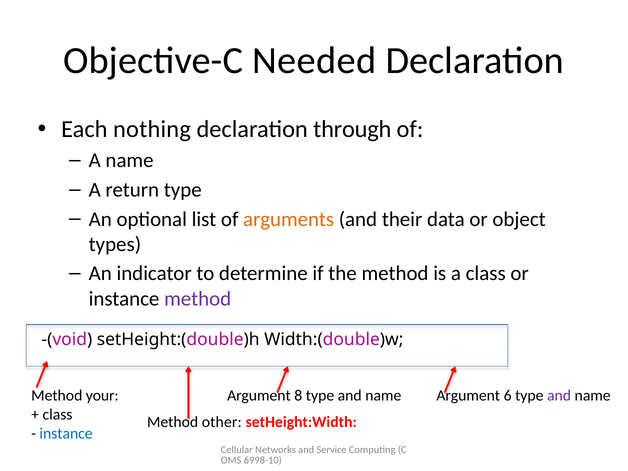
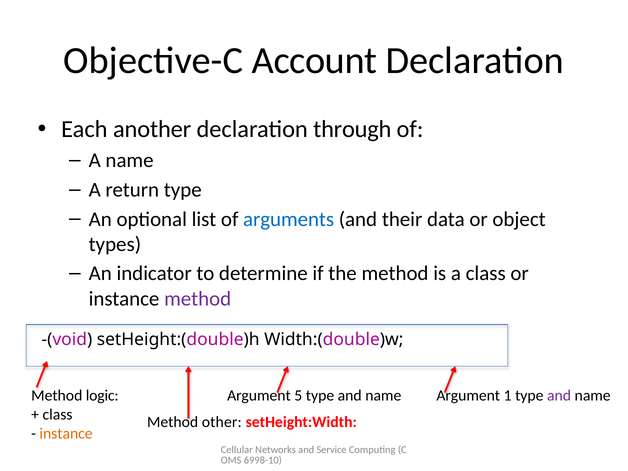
Needed: Needed -> Account (315, 61)
nothing: nothing -> another (152, 129)
arguments colour: orange -> blue (289, 219)
your: your -> logic (102, 396)
8: 8 -> 5 (298, 396)
6: 6 -> 1 (508, 396)
instance colour: blue -> orange (66, 433)
